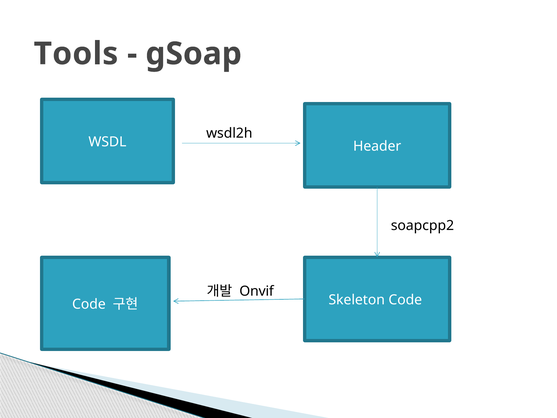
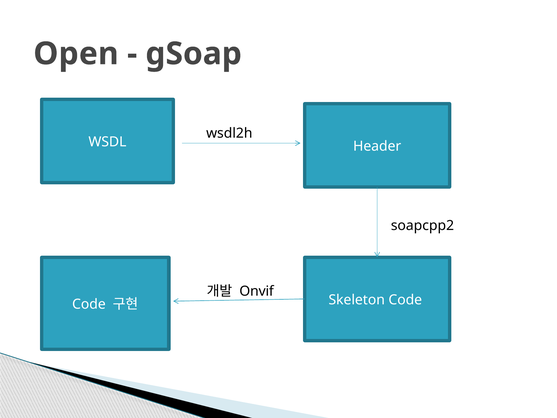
Tools: Tools -> Open (76, 54)
